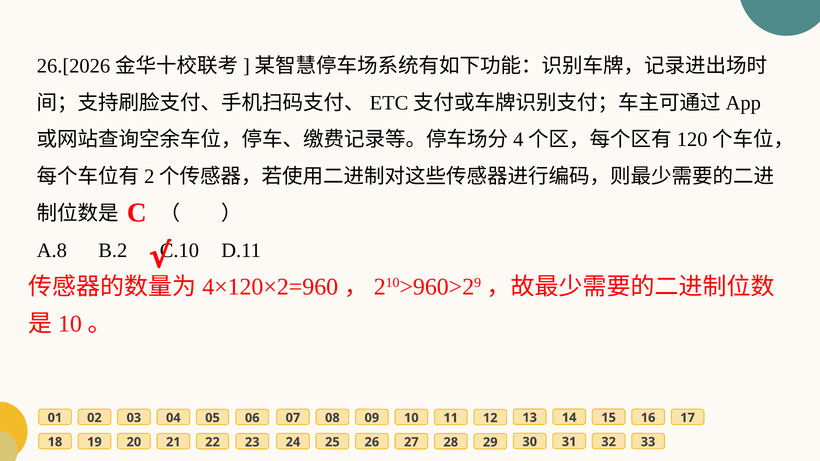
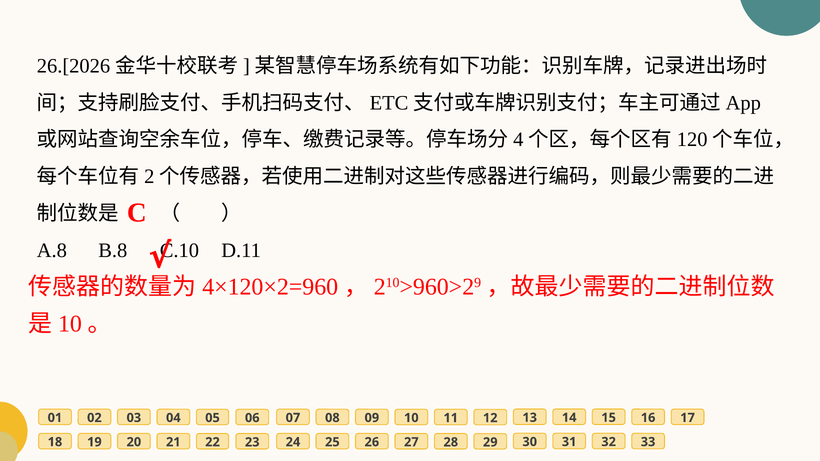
B.2: B.2 -> B.8 (113, 250)
